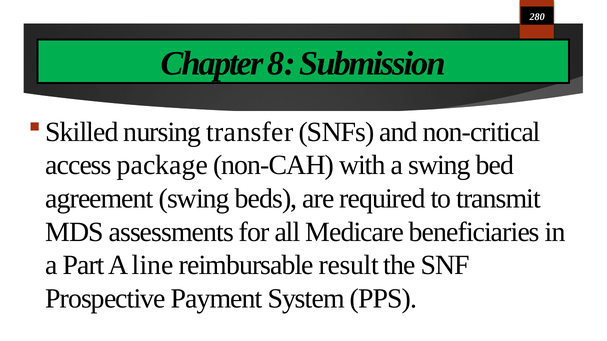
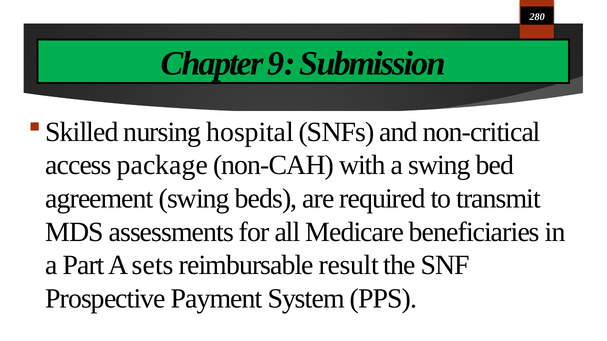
8: 8 -> 9 (282, 64)
transfer: transfer -> hospital (250, 132)
line: line -> sets (153, 266)
